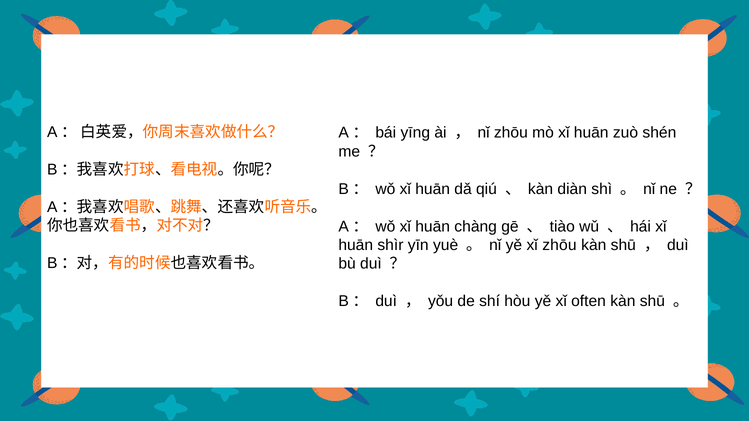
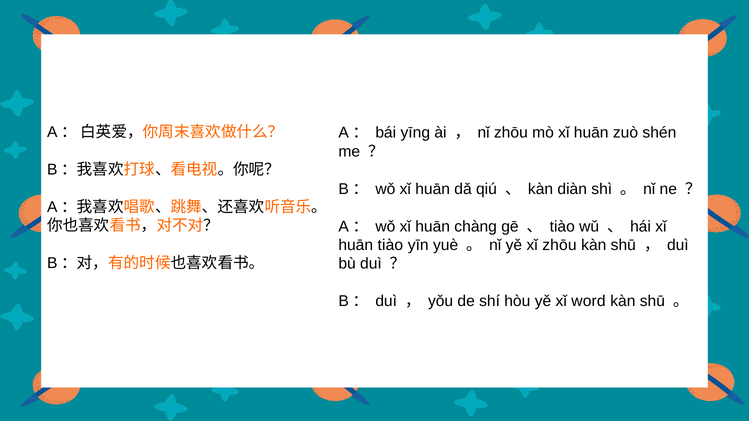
huān shìr: shìr -> tiào (390, 245)
often: often -> word (588, 301)
